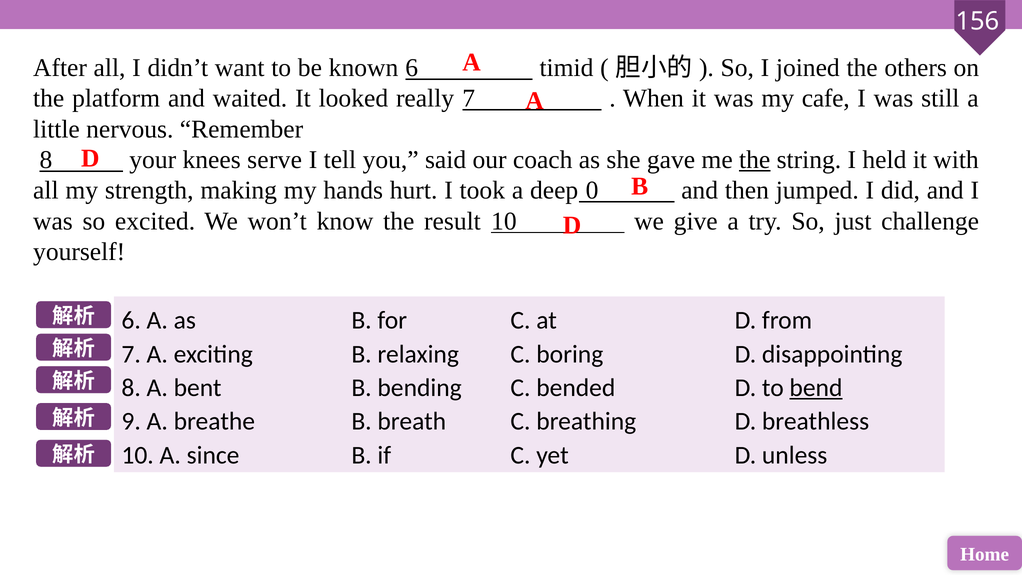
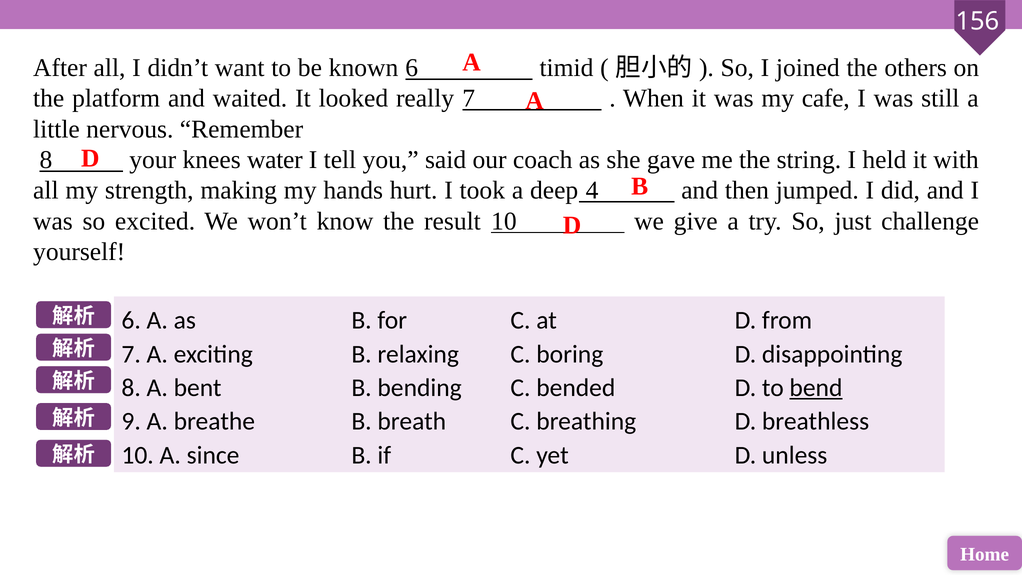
serve: serve -> water (275, 160)
the underline: present -> none (755, 160)
0: 0 -> 4 (592, 190)
